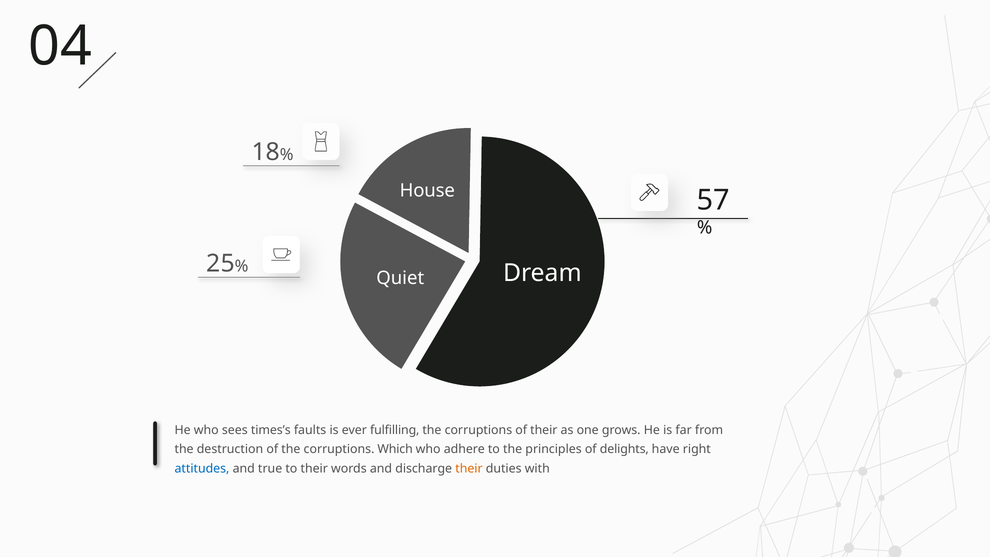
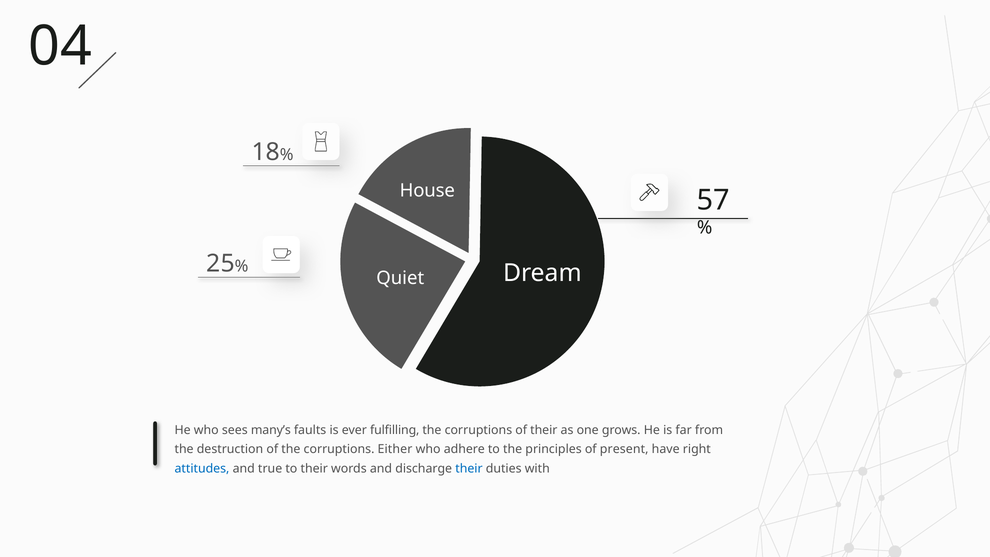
times’s: times’s -> many’s (271, 430)
Which: Which -> Either (395, 449)
delights: delights -> present (624, 449)
their colour: orange -> blue (469, 468)
